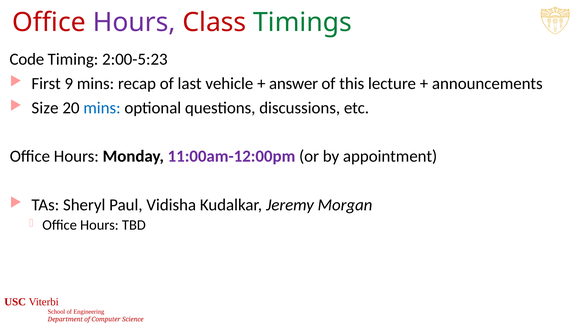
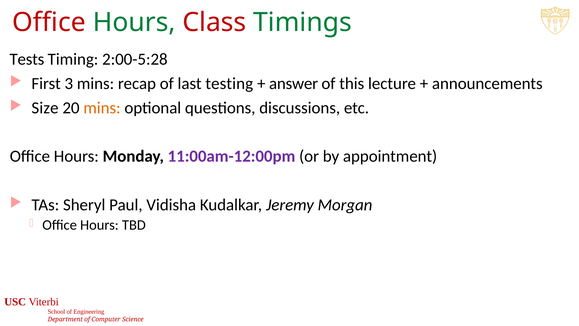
Hours colour: purple -> green (134, 22)
Code: Code -> Tests (27, 59)
2:00-5:23: 2:00-5:23 -> 2:00-5:28 (135, 59)
9: 9 -> 3 (69, 84)
vehicle: vehicle -> testing (229, 84)
mins colour: blue -> orange (102, 108)
